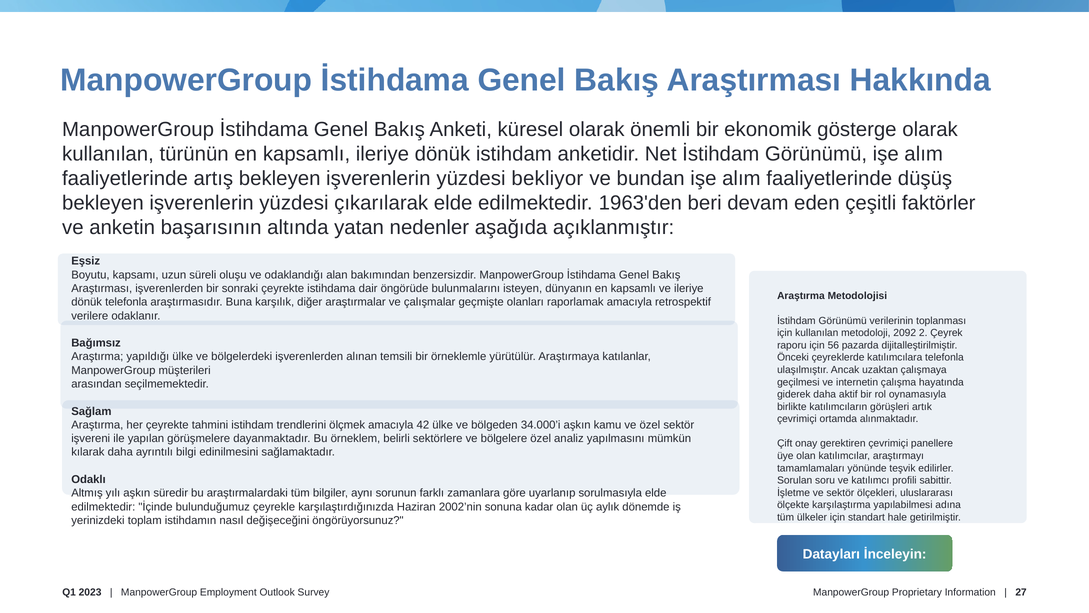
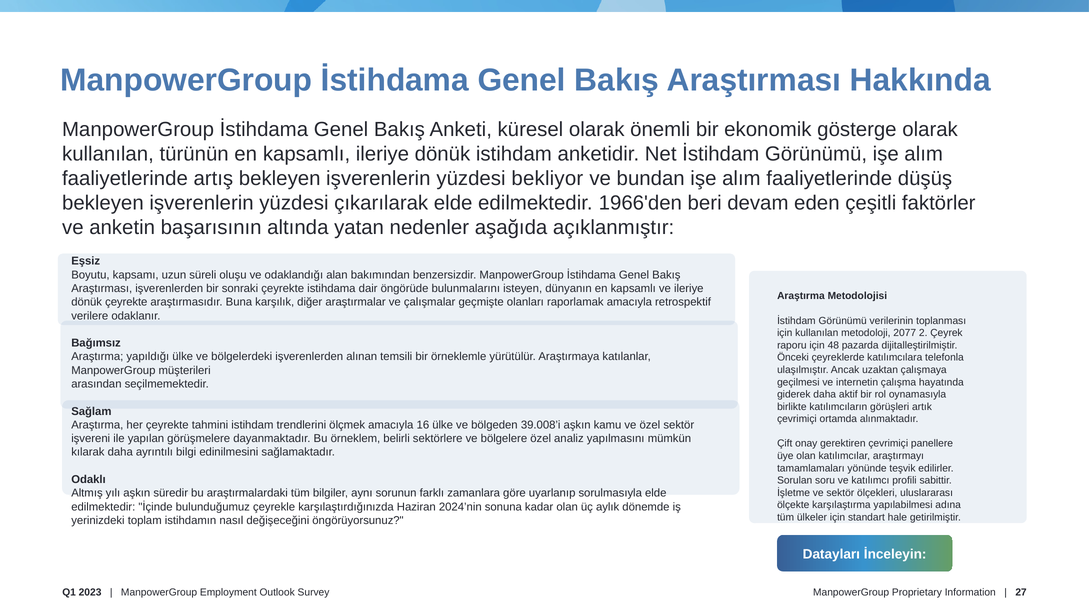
1963'den: 1963'den -> 1966'den (640, 203)
dönük telefonla: telefonla -> çeyrekte (126, 302)
2092: 2092 -> 2077 (905, 333)
56: 56 -> 48 (833, 345)
42: 42 -> 16 (423, 425)
34.000’i: 34.000’i -> 39.008’i (541, 425)
2002’nin: 2002’nin -> 2024’nin (460, 506)
